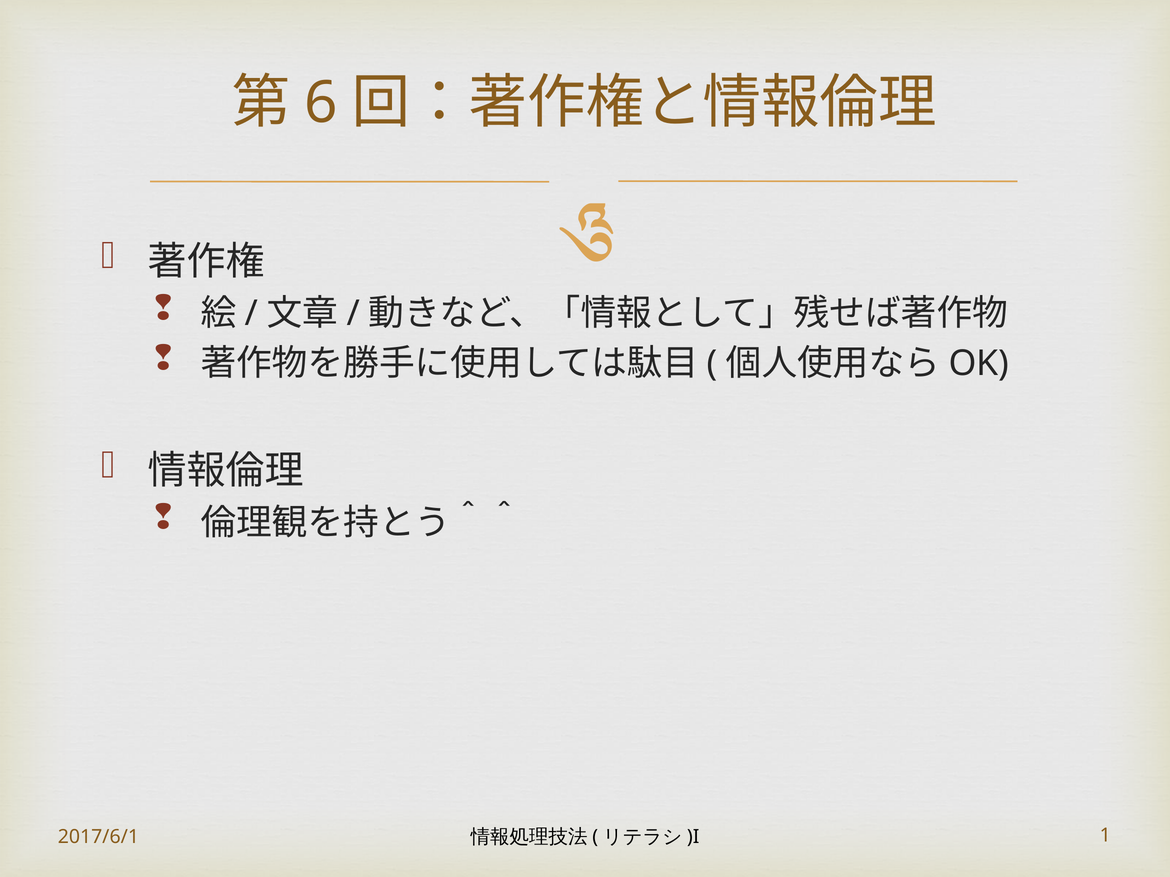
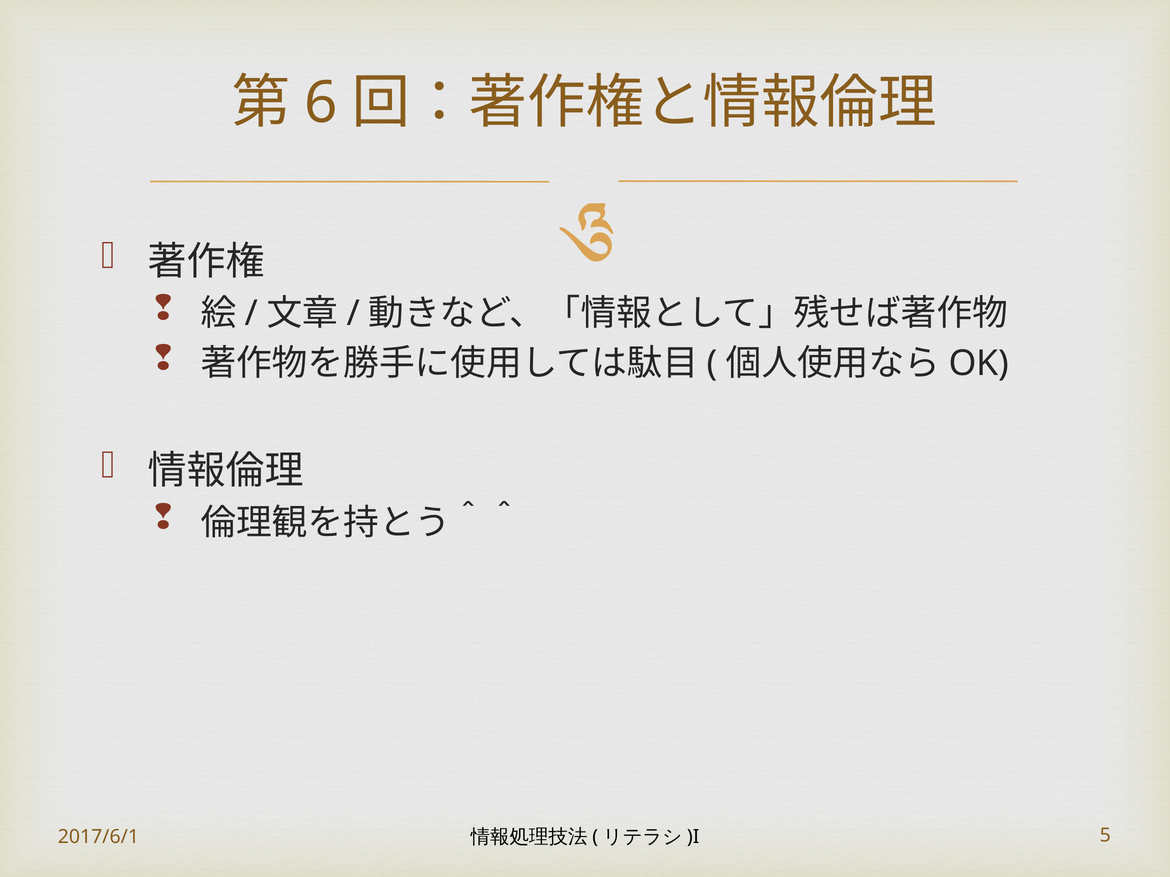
1: 1 -> 5 (1105, 836)
